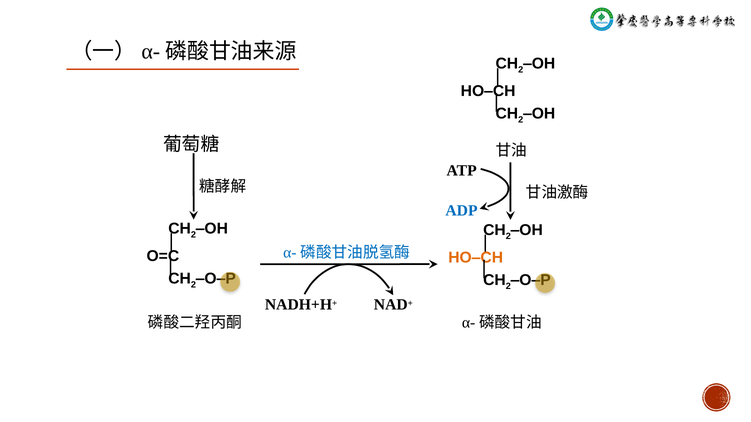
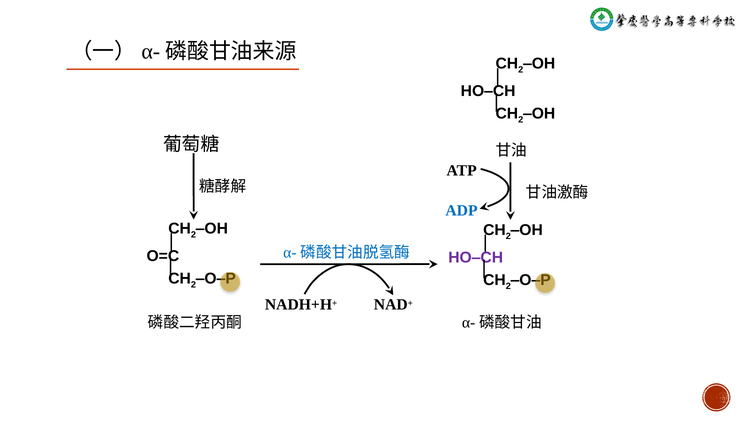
HO‒CH colour: orange -> purple (476, 258)
